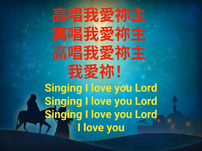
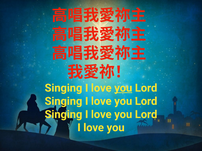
you underline: none -> present (123, 88)
